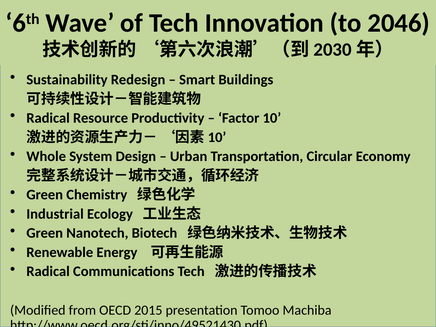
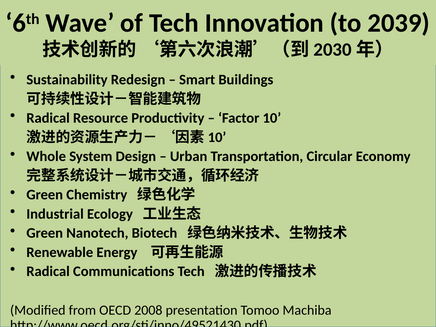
2046: 2046 -> 2039 (399, 23)
2015: 2015 -> 2008 (148, 310)
